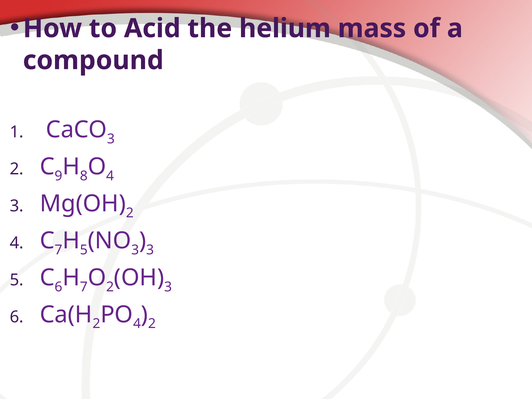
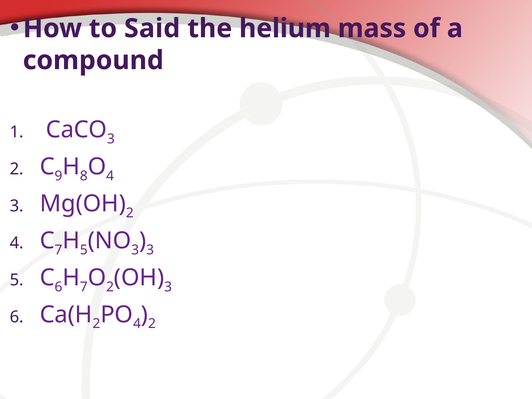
Acid: Acid -> Said (152, 28)
